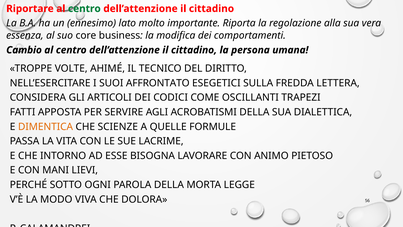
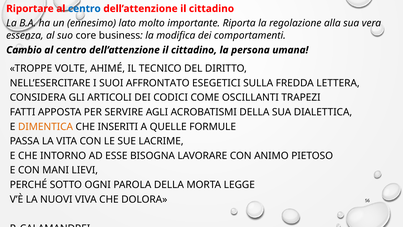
centro colour: green -> blue (84, 9)
SCIENZE: SCIENZE -> INSERITI (118, 127)
MODO: MODO -> NUOVI (56, 199)
